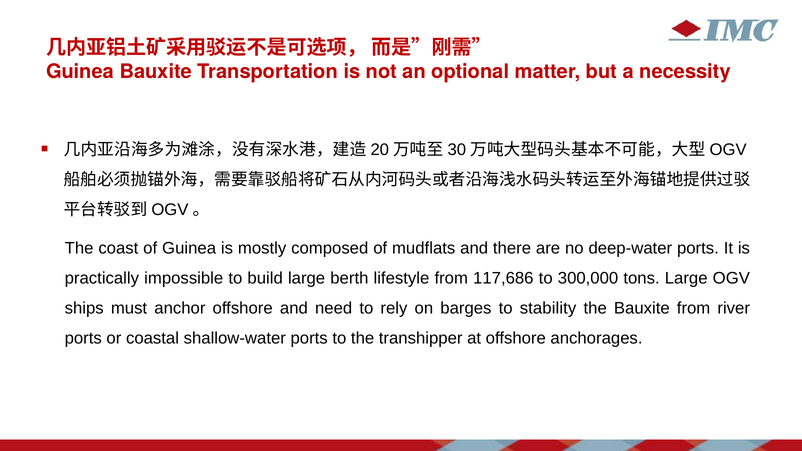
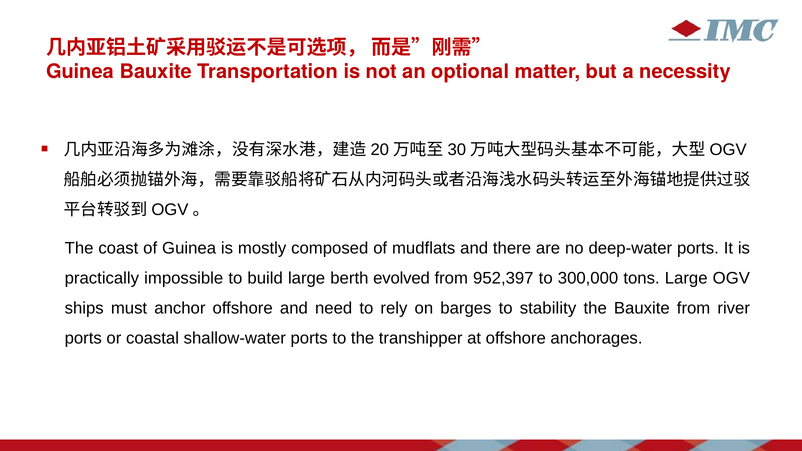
lifestyle: lifestyle -> evolved (402, 278)
117,686: 117,686 -> 952,397 (503, 278)
